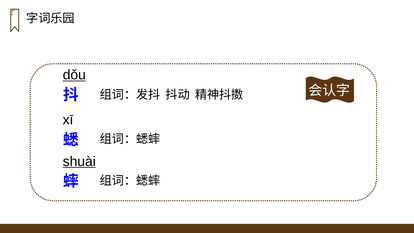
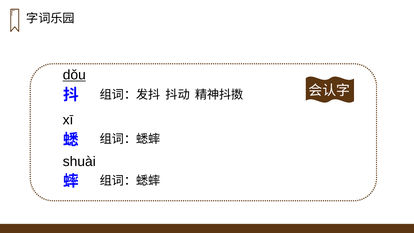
shuài underline: present -> none (79, 161)
